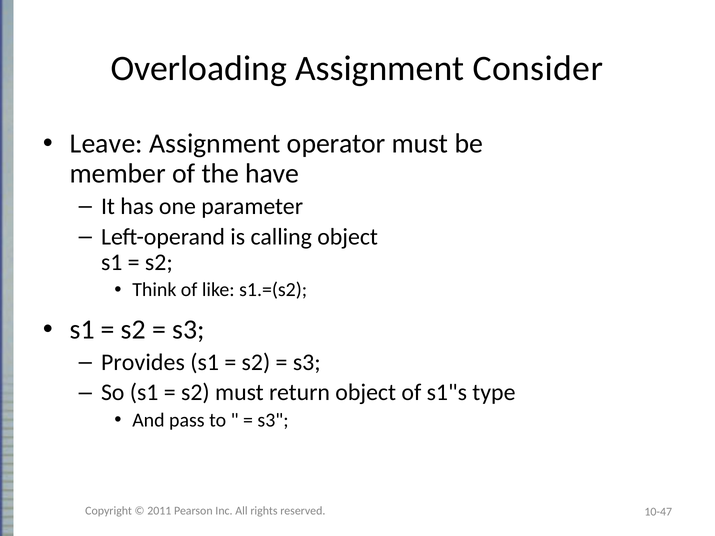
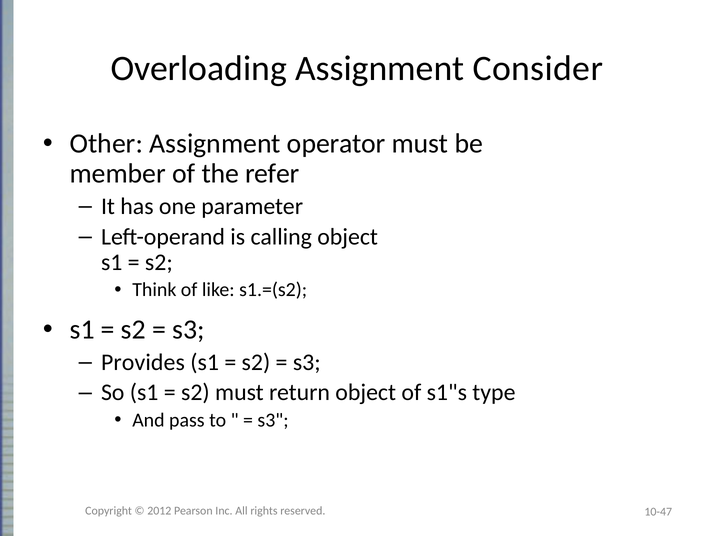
Leave: Leave -> Other (106, 144)
have: have -> refer (272, 174)
2011: 2011 -> 2012 (159, 511)
